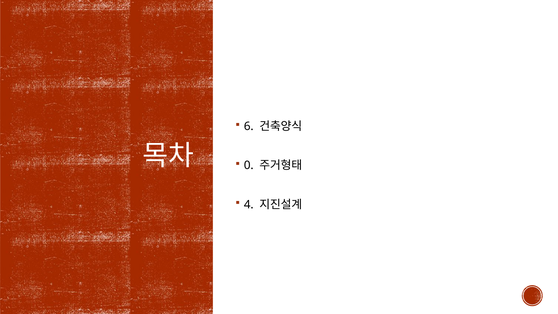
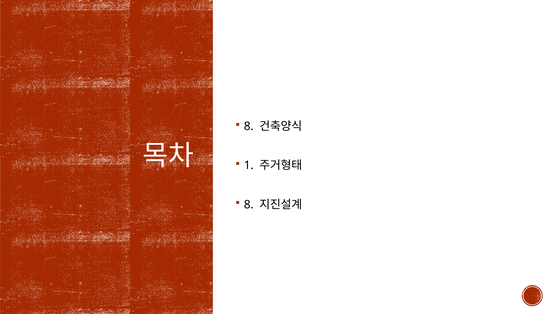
6: 6 -> 8 (249, 126)
0: 0 -> 1 (249, 165)
4: 4 -> 8 (249, 204)
